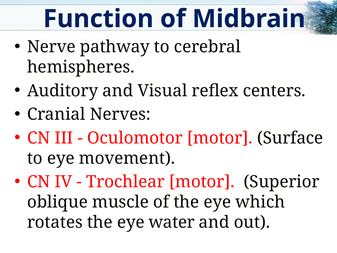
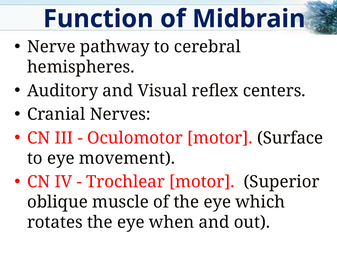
water: water -> when (172, 222)
